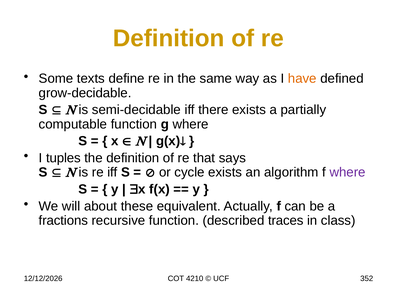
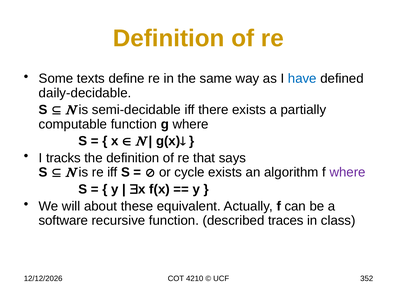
have colour: orange -> blue (302, 79)
grow-decidable: grow-decidable -> daily-decidable (85, 93)
tuples: tuples -> tracks (63, 158)
fractions: fractions -> software (63, 220)
